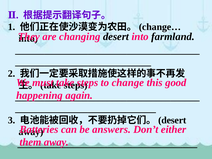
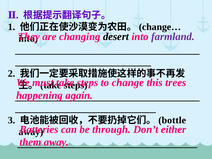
farmland colour: black -> purple (173, 37)
good: good -> trees (176, 83)
desert: desert -> bottle (172, 120)
answers: answers -> through (111, 129)
